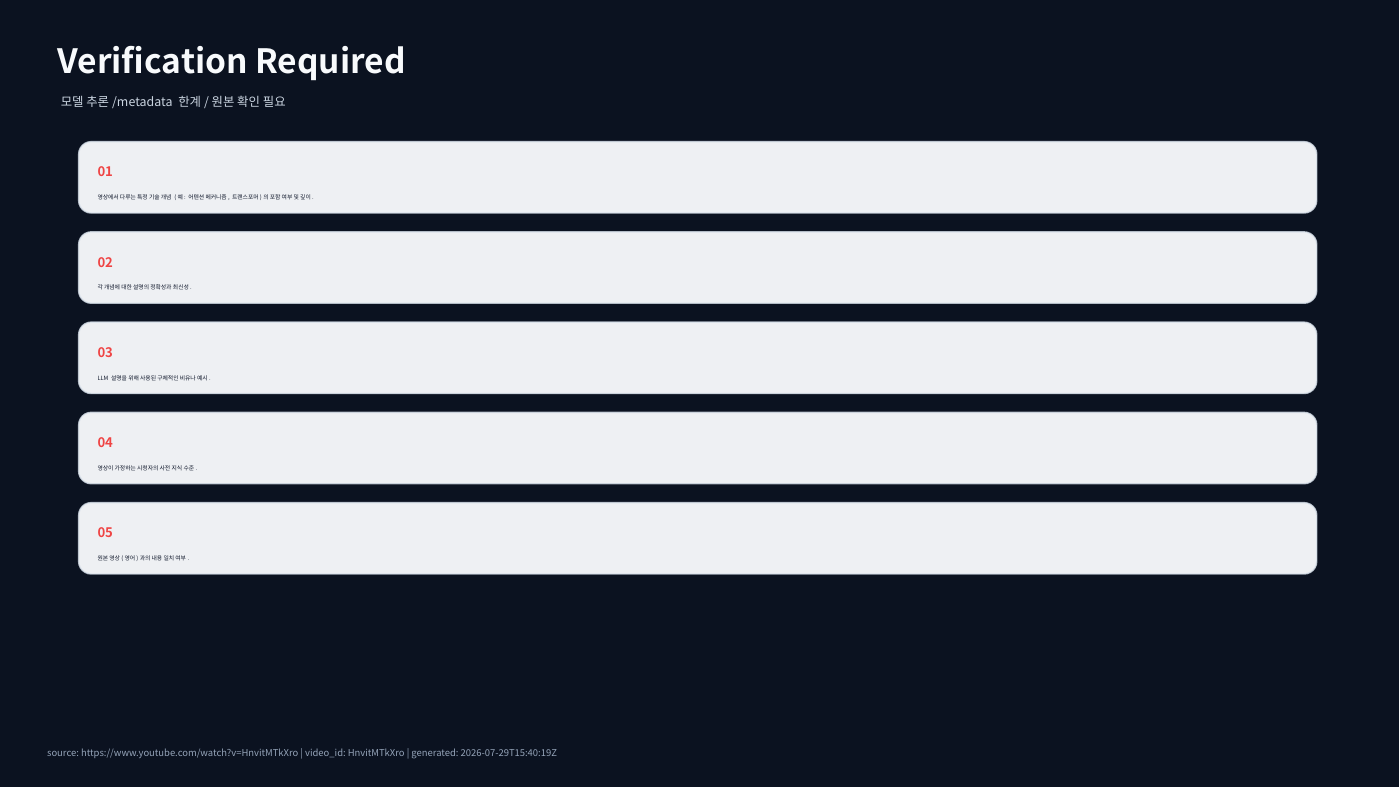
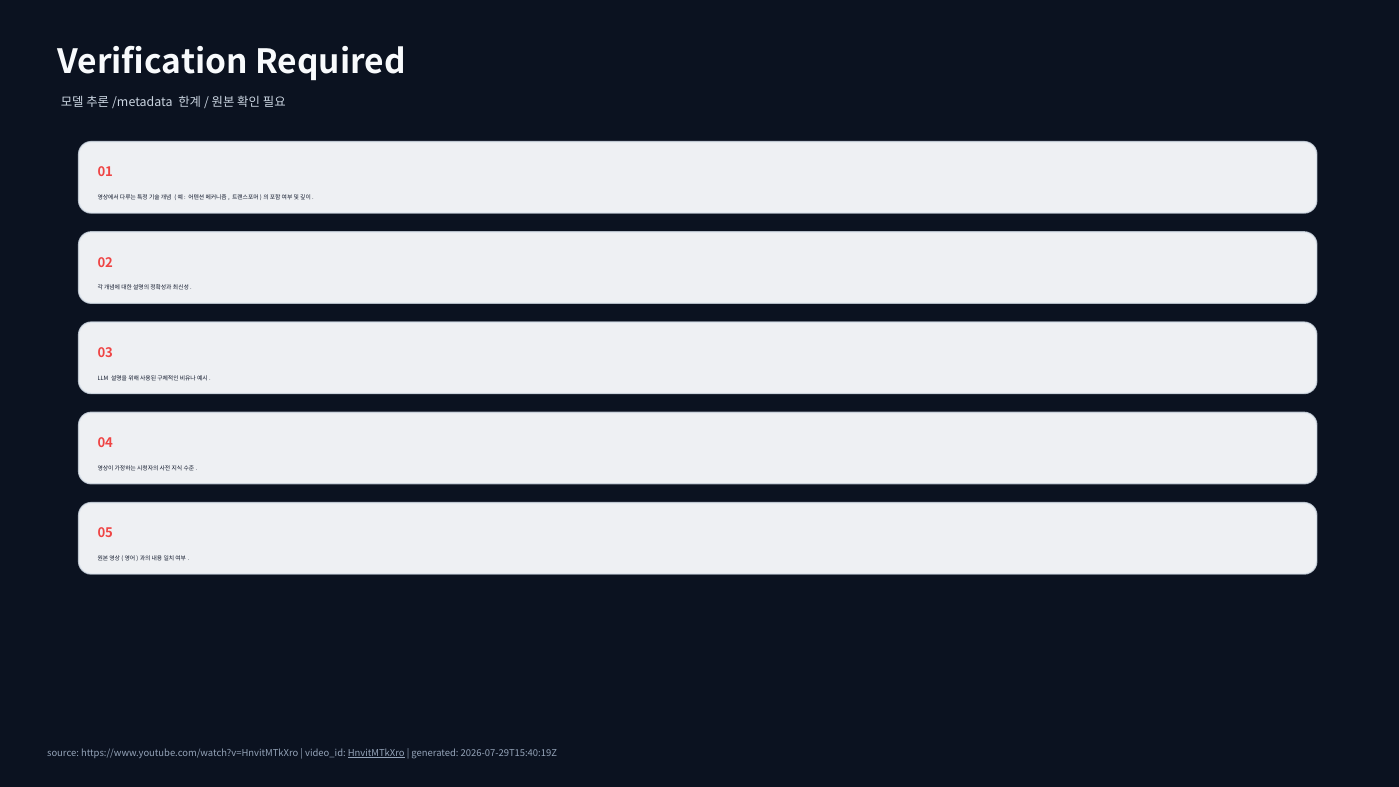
HnvitMTkXro underline: none -> present (376, 753)
